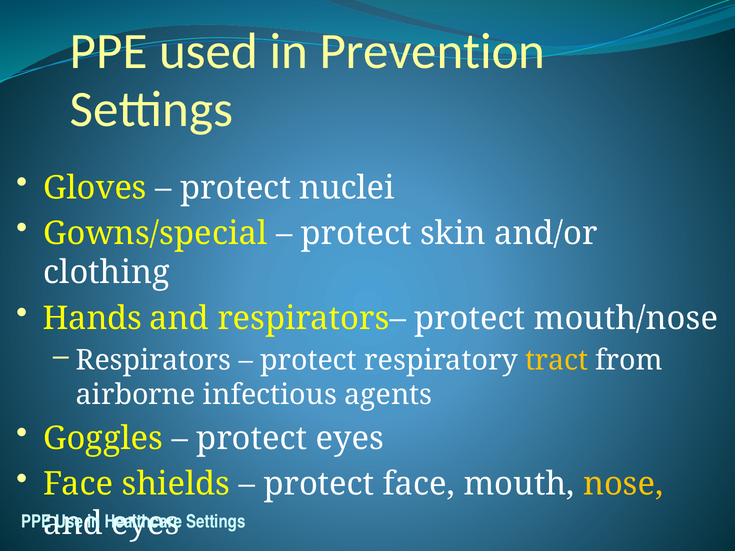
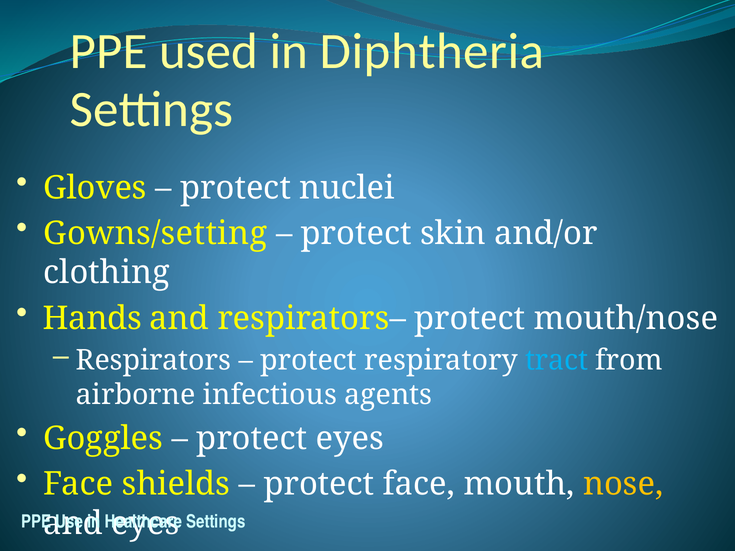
Prevention: Prevention -> Diphtheria (432, 51)
Gowns/special: Gowns/special -> Gowns/setting (155, 234)
tract colour: yellow -> light blue (557, 361)
